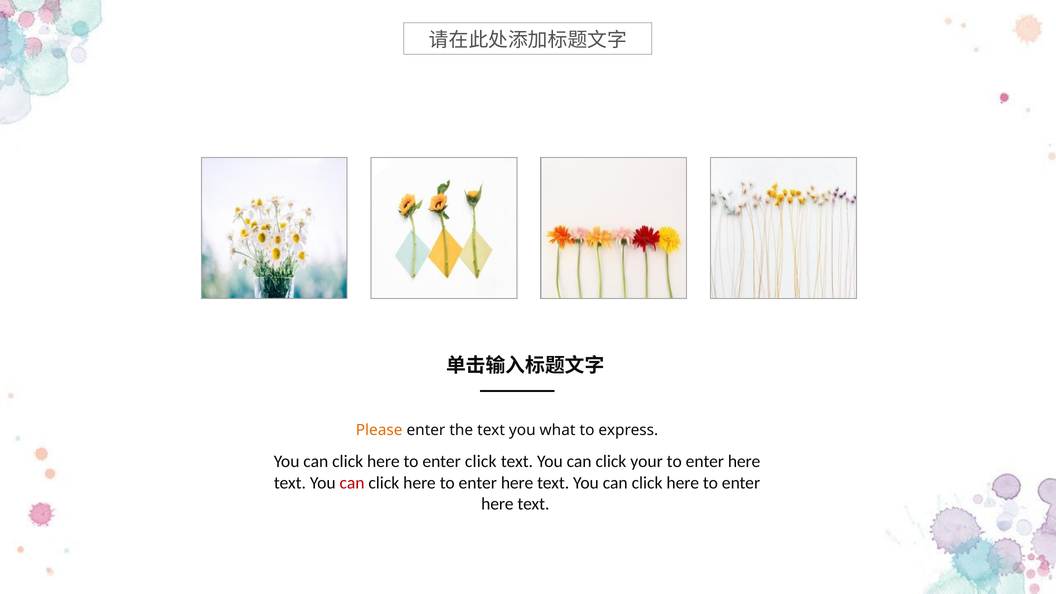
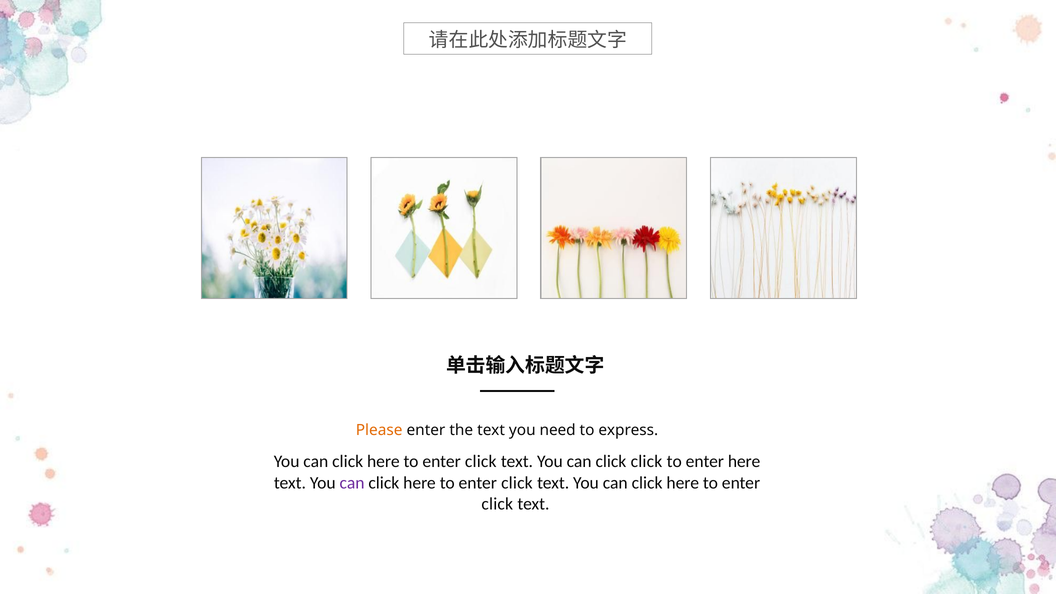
what: what -> need (558, 430)
click your: your -> click (646, 462)
can colour: red -> purple (352, 483)
here: here -> click (517, 483)
here: here -> click (497, 504)
